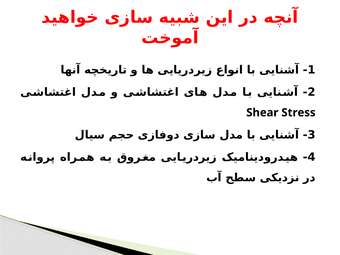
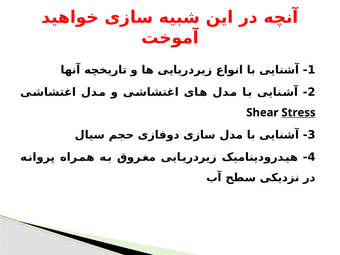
Stress underline: none -> present (299, 113)
